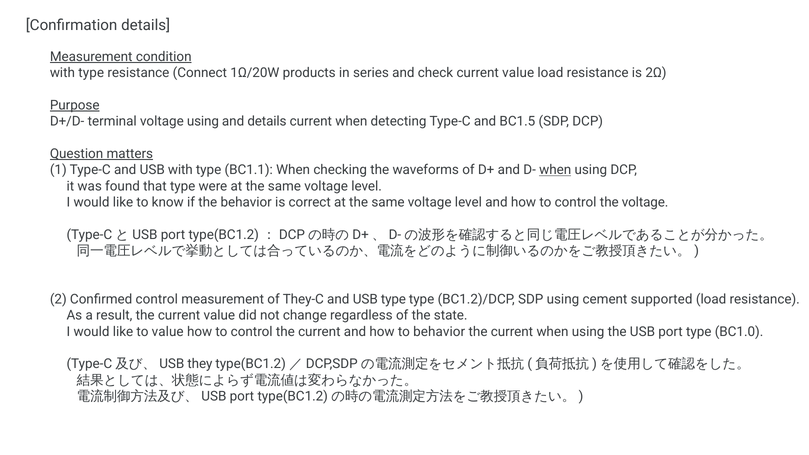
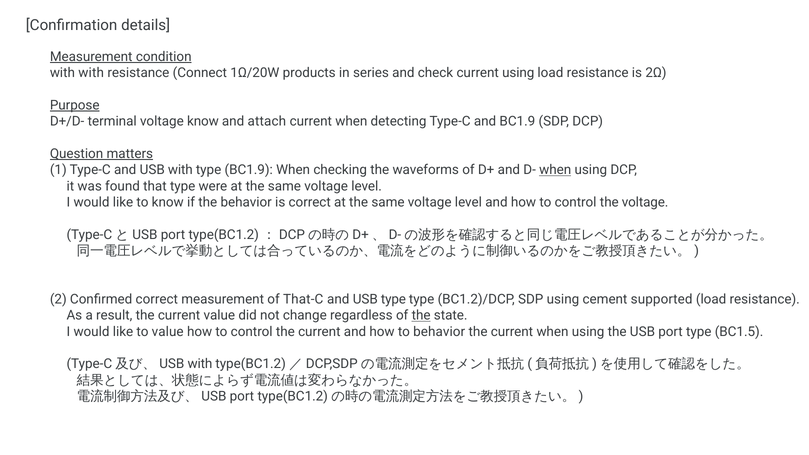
type: type -> with (91, 73)
check current value: value -> using (518, 73)
voltage using: using -> know (203, 121)
and details: details -> attach (267, 121)
and BC1.5: BC1.5 -> BC1.9 (517, 121)
type BC1.1: BC1.1 -> BC1.9 (249, 170)
Confirmed control: control -> correct (157, 299)
They-C: They-C -> That-C (303, 299)
the underline: none -> present (421, 315)
BC1.0: BC1.0 -> BC1.5 (739, 332)
they: they -> with (200, 364)
